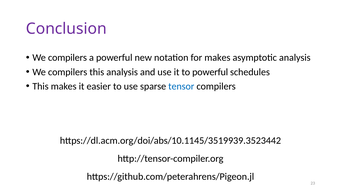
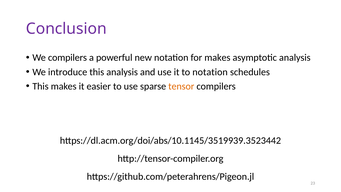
compilers: compilers -> introduce (68, 72)
to powerful: powerful -> notation (210, 72)
tensor colour: blue -> orange (181, 86)
